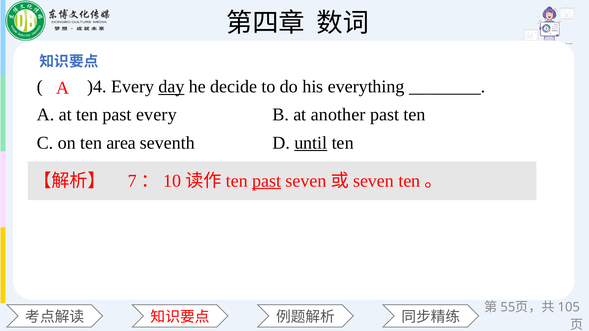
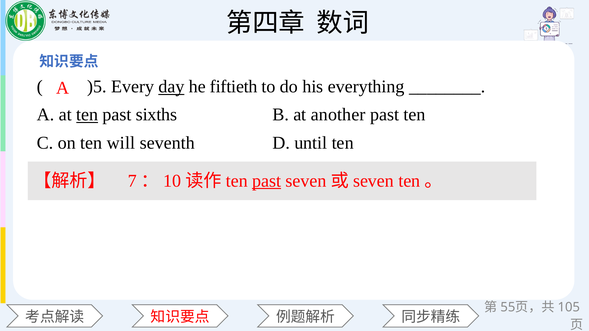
)4: )4 -> )5 (97, 87)
decide: decide -> fiftieth (234, 87)
ten underline: none -> present (87, 115)
past every: every -> sixths (157, 115)
area: area -> will (121, 143)
until underline: present -> none (311, 143)
